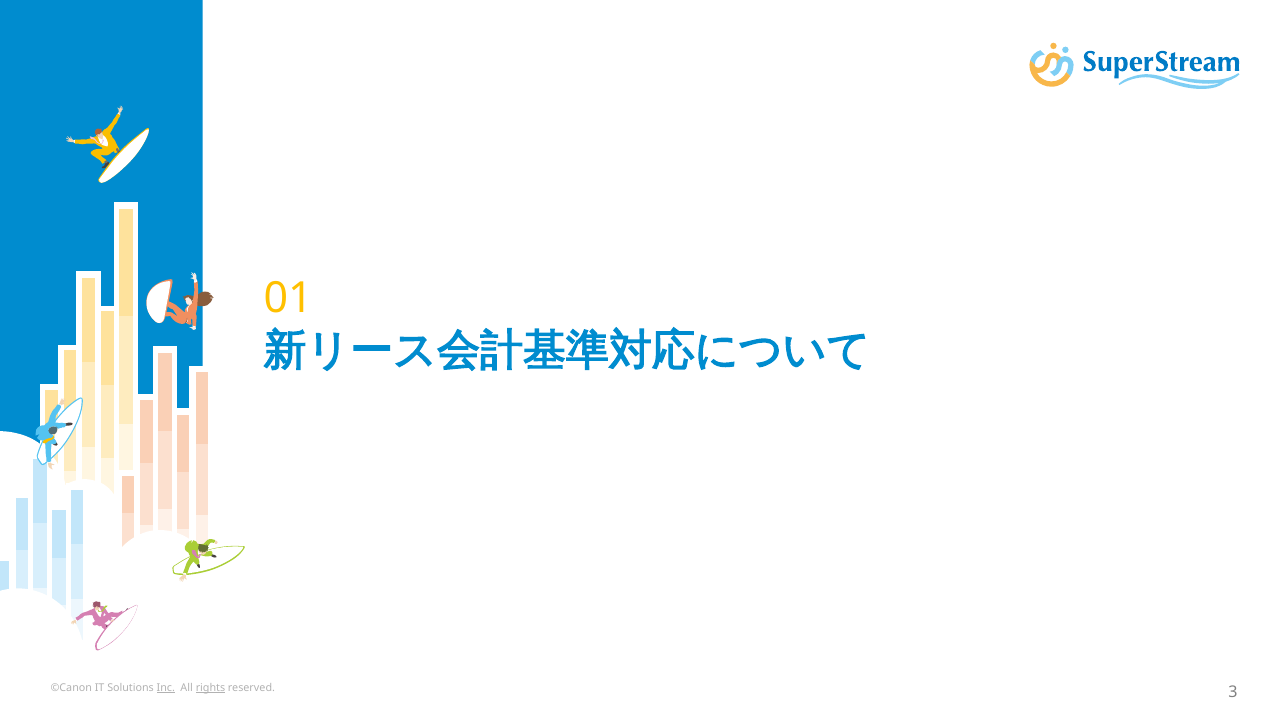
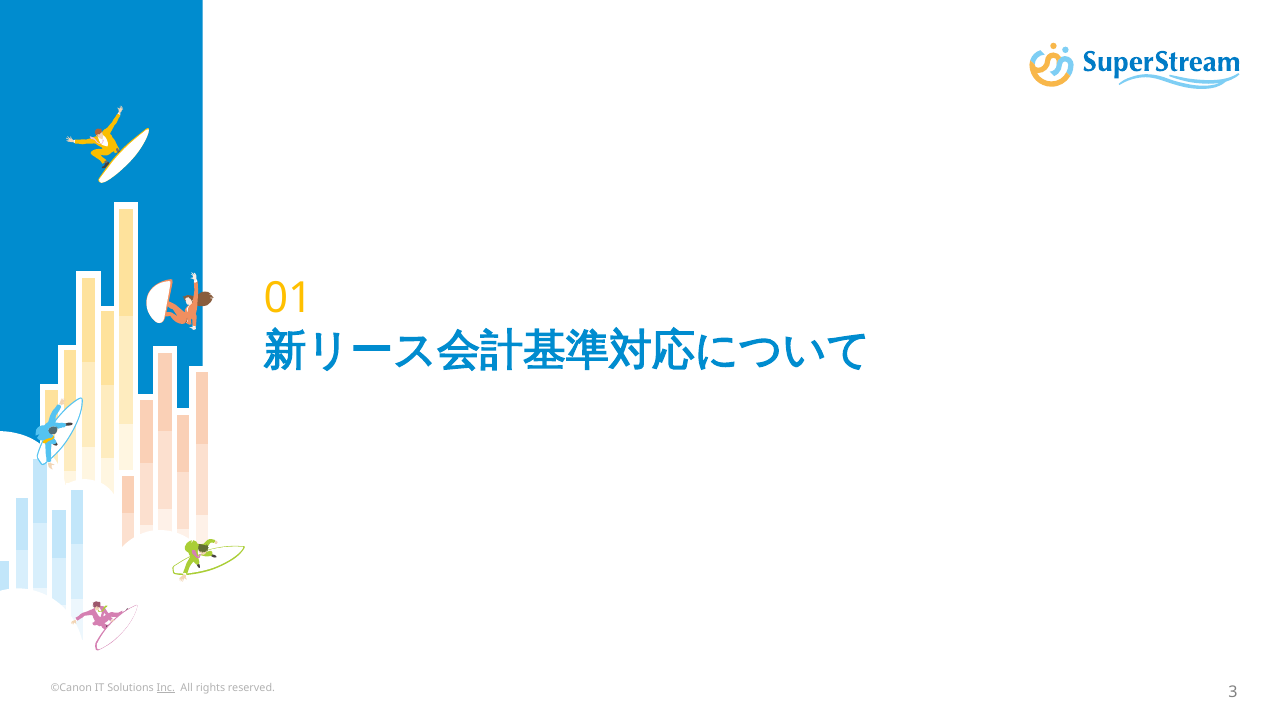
rights underline: present -> none (210, 688)
